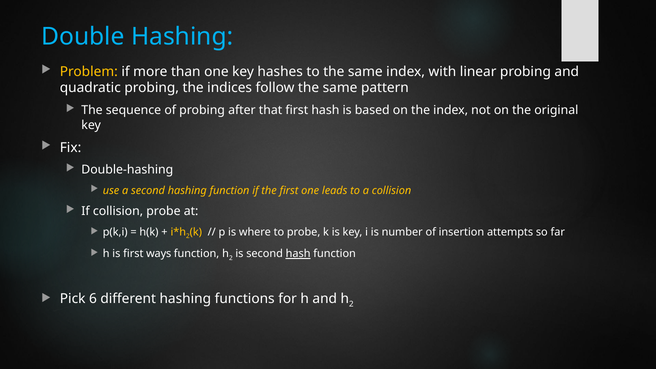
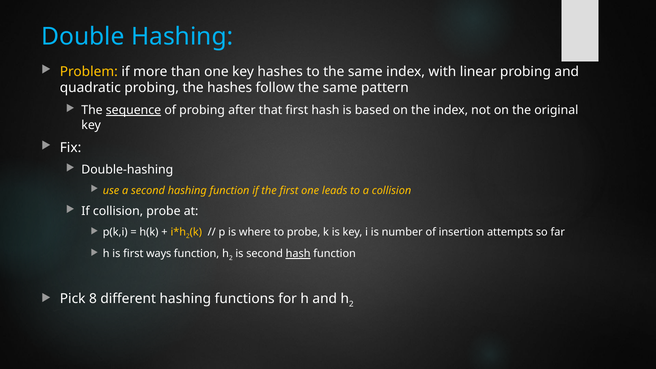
the indices: indices -> hashes (230, 88)
sequence underline: none -> present (134, 110)
6: 6 -> 8 (93, 299)
